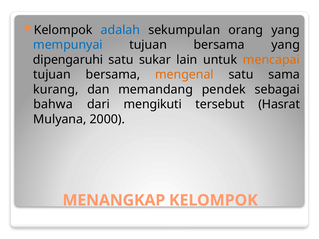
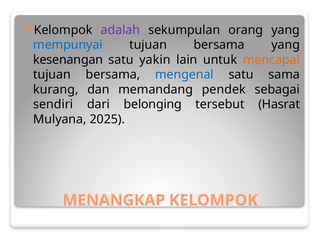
adalah colour: blue -> purple (120, 30)
dipengaruhi: dipengaruhi -> kesenangan (68, 60)
sukar: sukar -> yakin (155, 60)
mengenal colour: orange -> blue (184, 75)
bahwa: bahwa -> sendiri (53, 104)
mengikuti: mengikuti -> belonging (153, 104)
2000: 2000 -> 2025 (107, 119)
